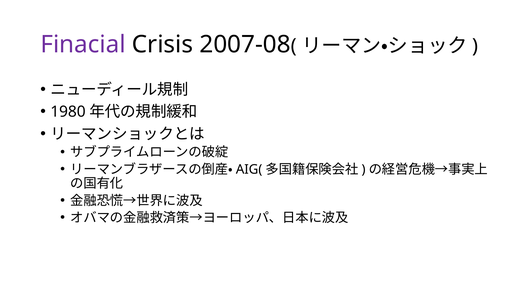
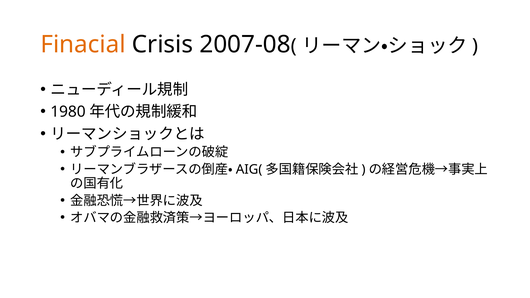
Finacial colour: purple -> orange (83, 45)
